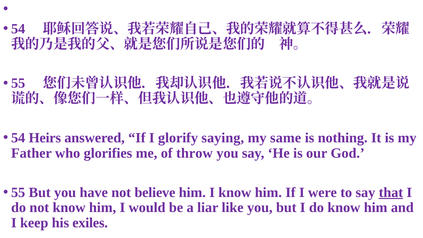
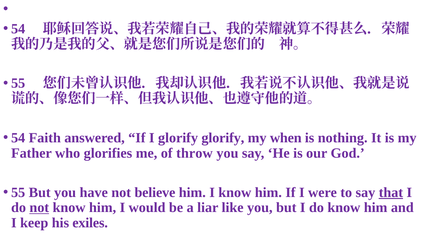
Heirs: Heirs -> Faith (45, 138)
glorify saying: saying -> glorify (223, 138)
same: same -> when (286, 138)
not underline: none -> present (39, 208)
